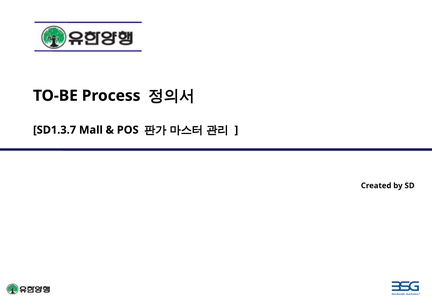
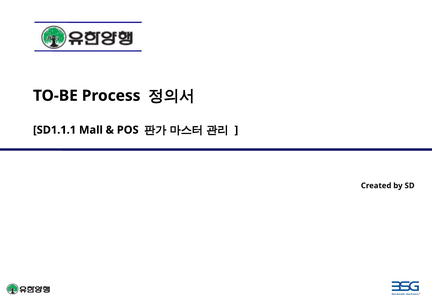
SD1.3.7: SD1.3.7 -> SD1.1.1 (55, 130)
